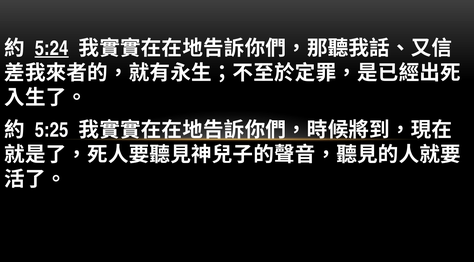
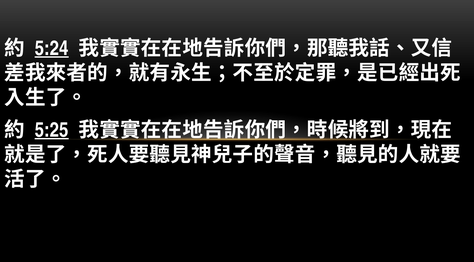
5:25 underline: none -> present (52, 130)
